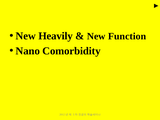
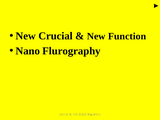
Heavily: Heavily -> Crucial (56, 36)
Comorbidity: Comorbidity -> Flurography (71, 51)
